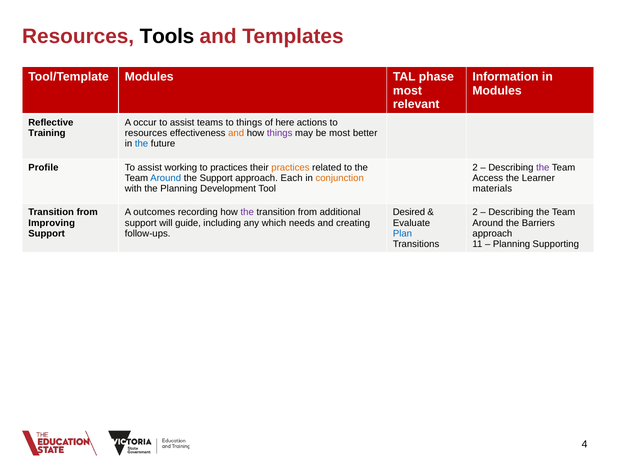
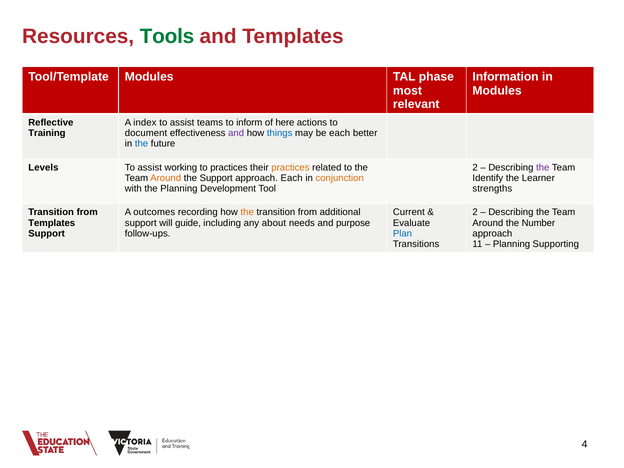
Tools colour: black -> green (167, 37)
occur: occur -> index (145, 123)
to things: things -> inform (249, 123)
resources: resources -> document (146, 133)
and colour: orange -> purple (236, 133)
things colour: purple -> blue (280, 133)
be most: most -> each (340, 133)
Profile: Profile -> Levels (43, 167)
Around colour: blue -> orange (166, 178)
Access: Access -> Identify (488, 178)
materials: materials -> strengths (492, 189)
the colour: purple -> orange (247, 212)
Desired: Desired -> Current (409, 212)
Improving: Improving -> Templates (52, 223)
which: which -> about (274, 223)
creating: creating -> purpose (353, 223)
Barriers: Barriers -> Number (538, 223)
